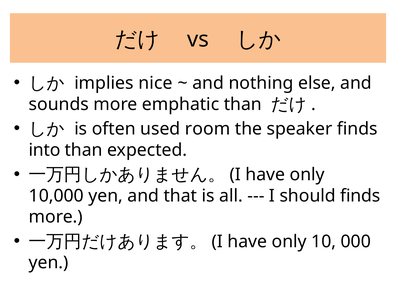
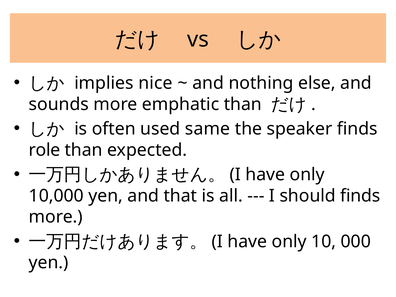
room: room -> same (208, 129)
into: into -> role (44, 150)
